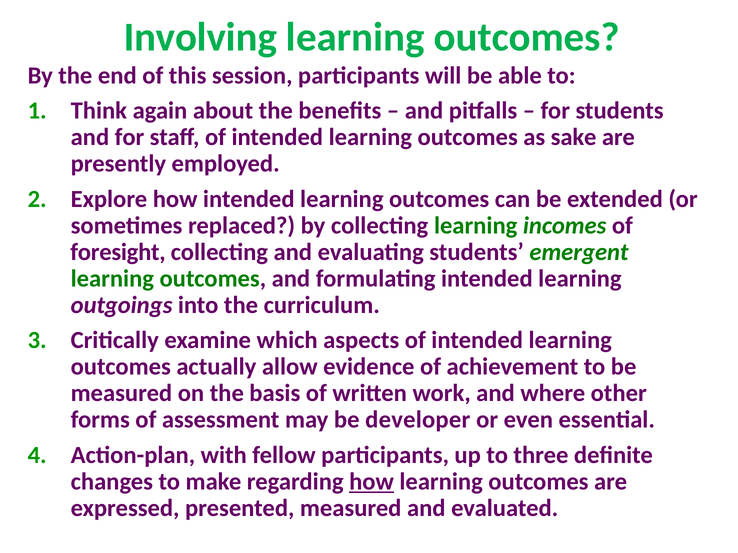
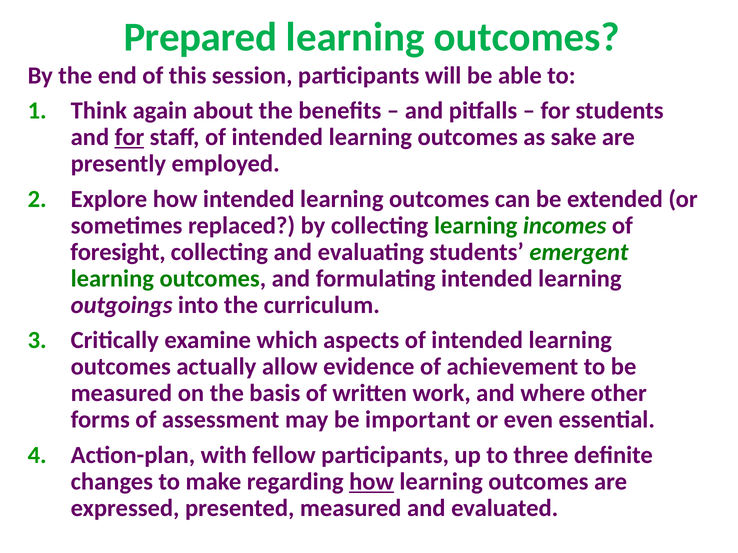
Involving: Involving -> Prepared (200, 37)
for underline: none -> present (129, 137)
developer: developer -> important (418, 420)
